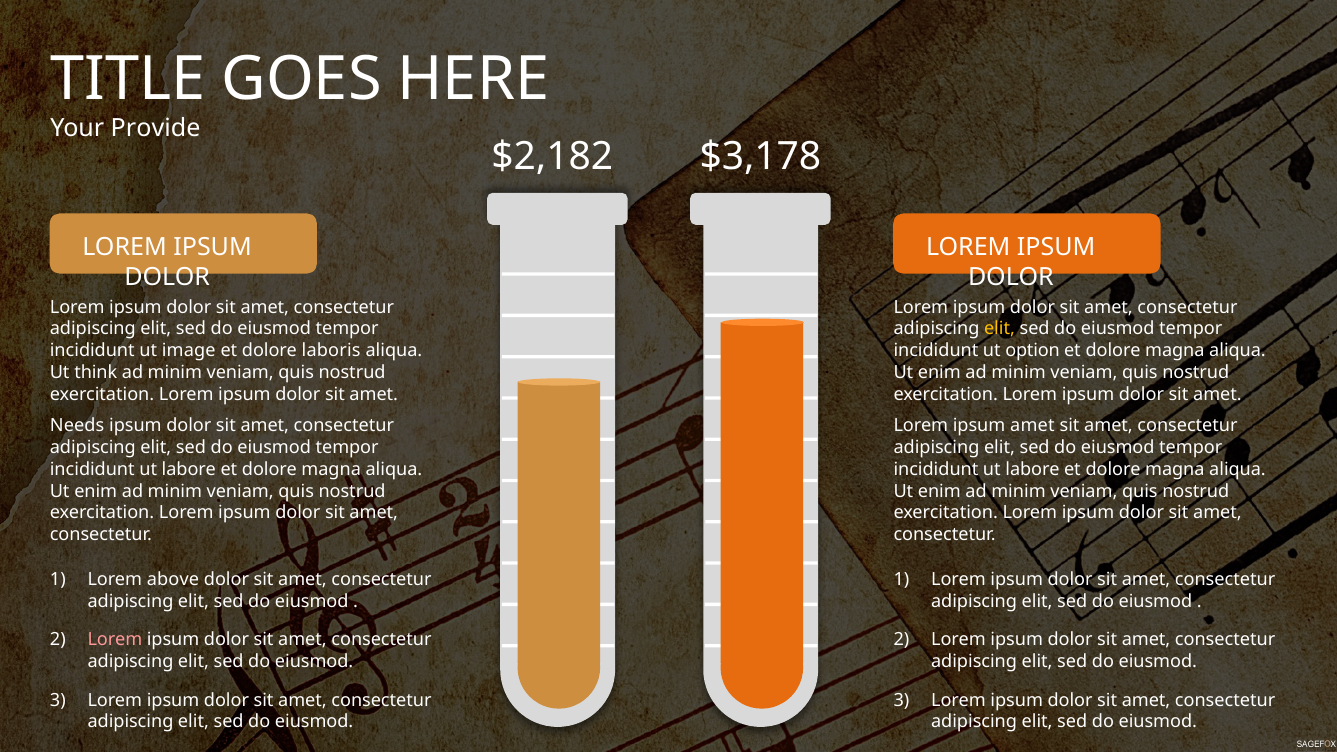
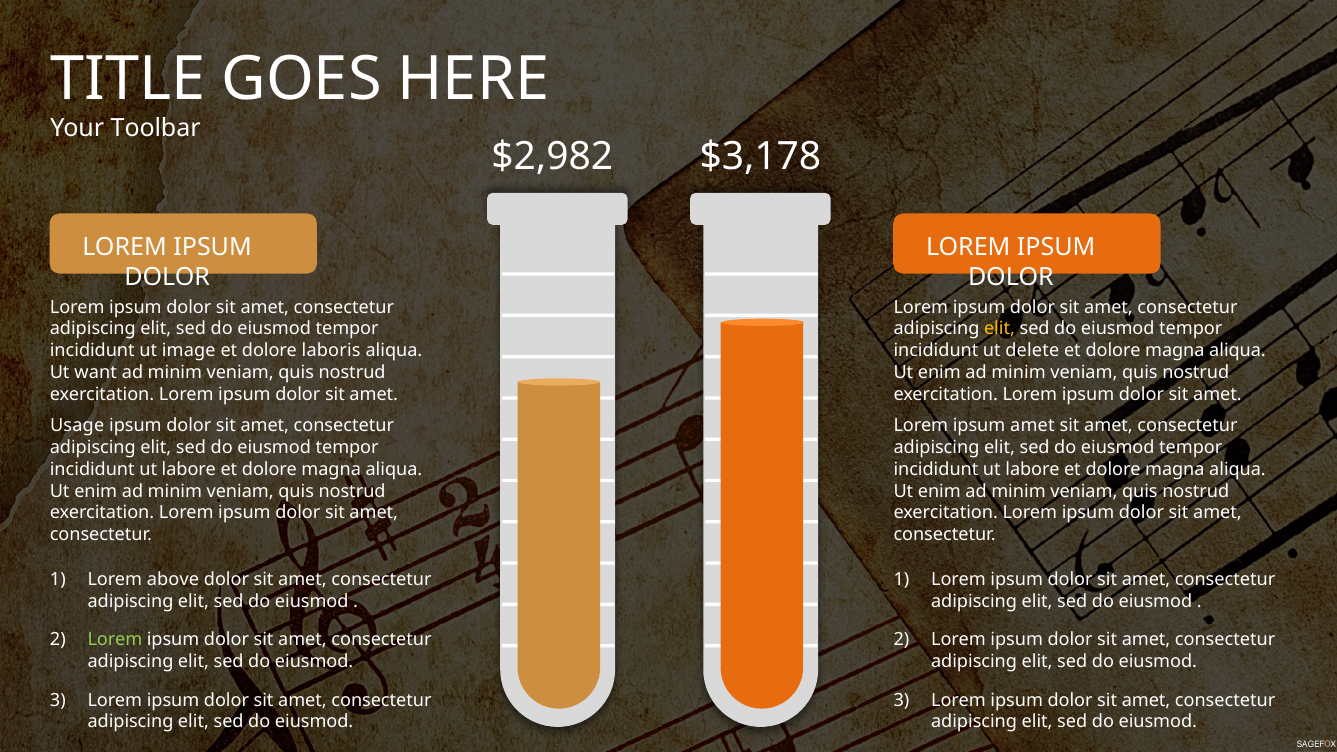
Provide: Provide -> Toolbar (156, 129)
$2,182: $2,182 -> $2,982 (552, 157)
option: option -> delete (1032, 351)
think: think -> want (96, 372)
Needs: Needs -> Usage (77, 426)
Lorem colour: pink -> light green (115, 640)
